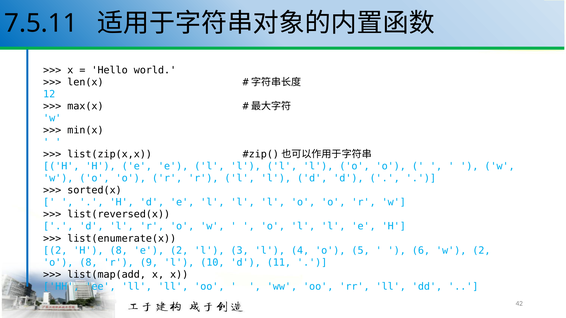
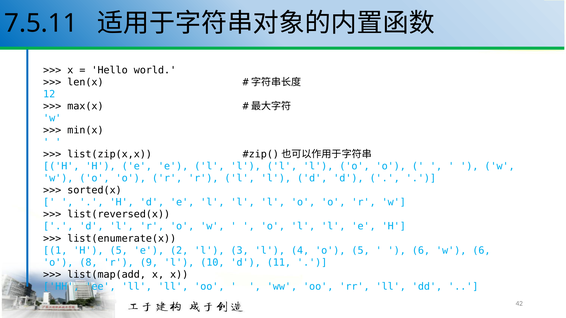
2: 2 -> 1 (55, 251)
H 8: 8 -> 5 (119, 251)
w 2: 2 -> 6 (481, 251)
